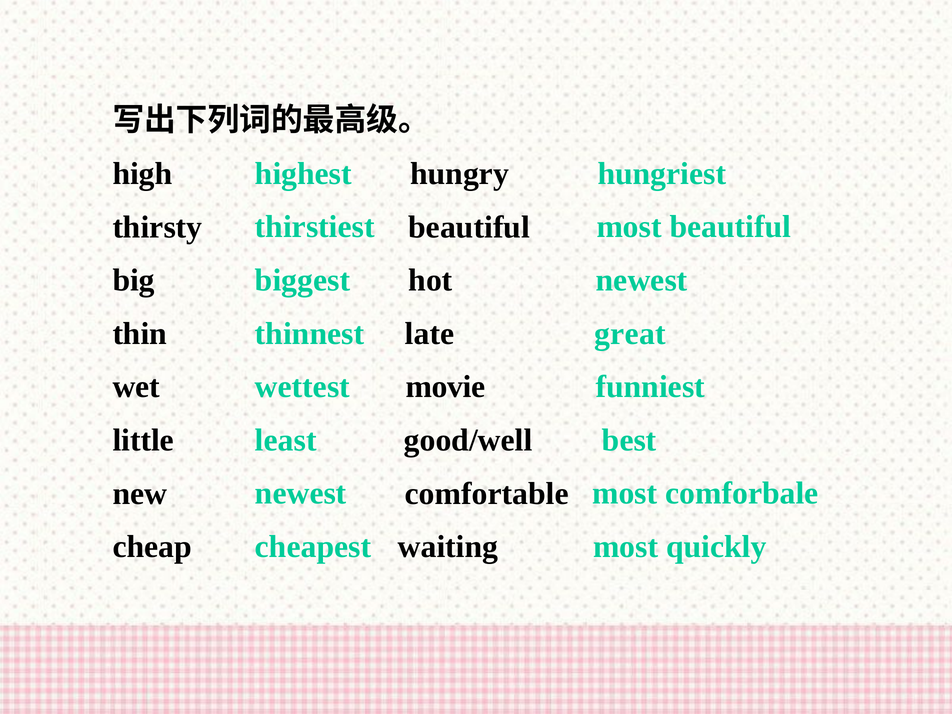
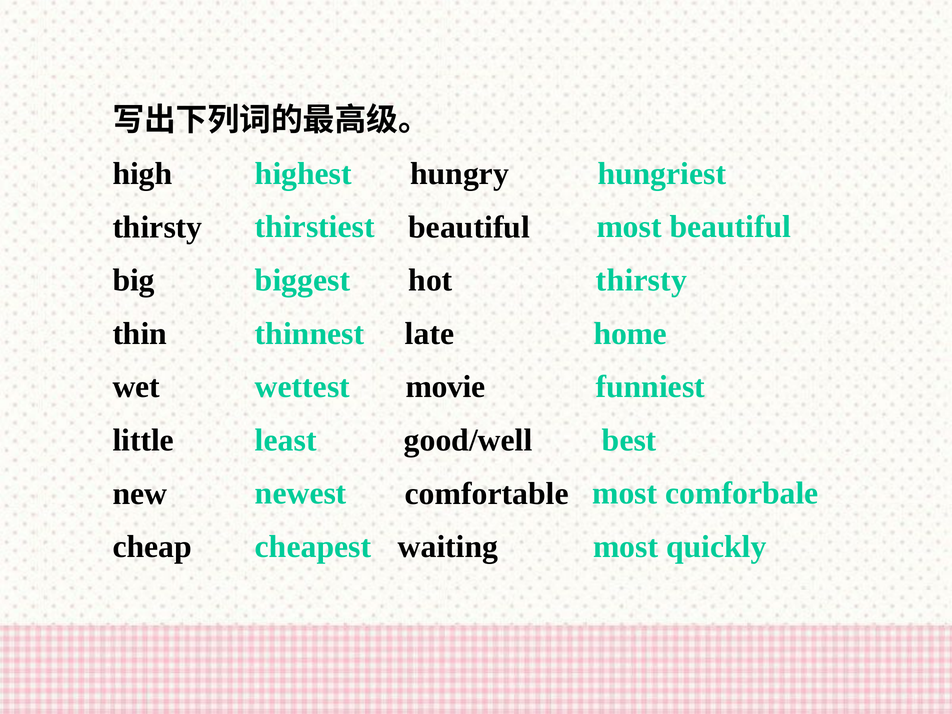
biggest newest: newest -> thirsty (641, 280)
great: great -> home (630, 334)
